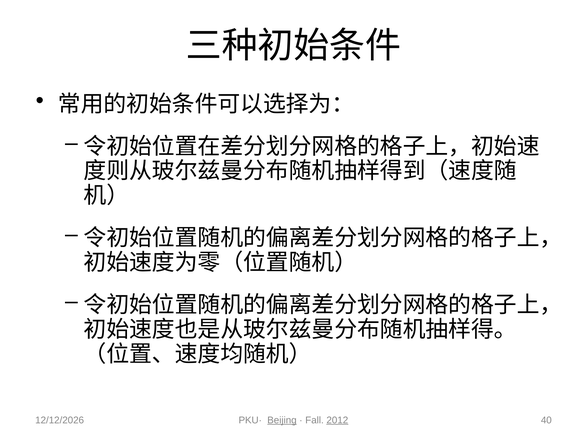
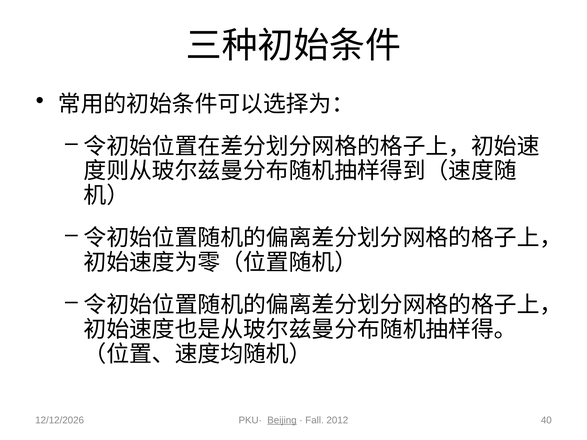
2012 underline: present -> none (337, 420)
